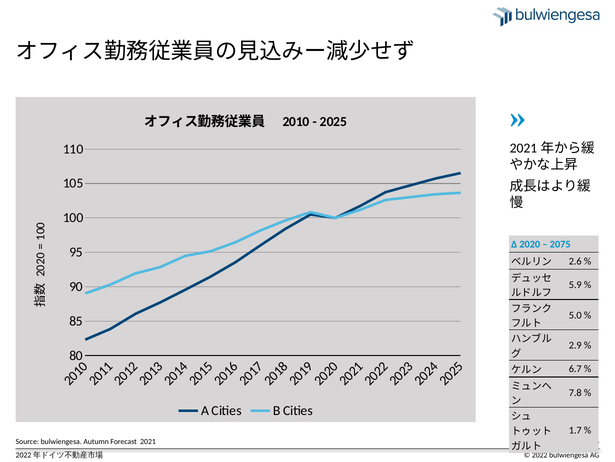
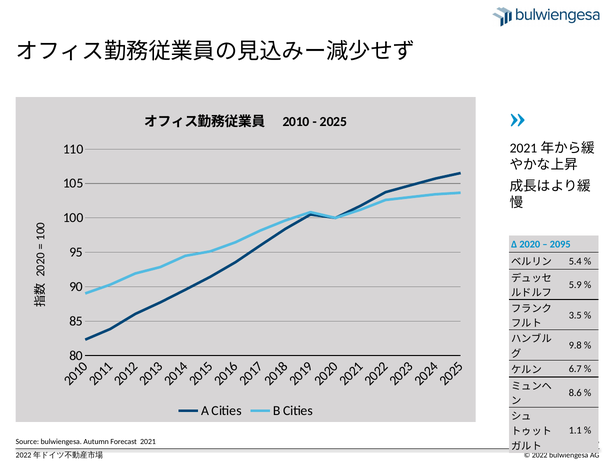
2075: 2075 -> 2095 (560, 244)
2.6: 2.6 -> 5.4 (575, 261)
5.0: 5.0 -> 3.5 (575, 315)
2.9: 2.9 -> 9.8 (575, 345)
7.8: 7.8 -> 8.6 (575, 392)
1.7: 1.7 -> 1.1 (575, 430)
